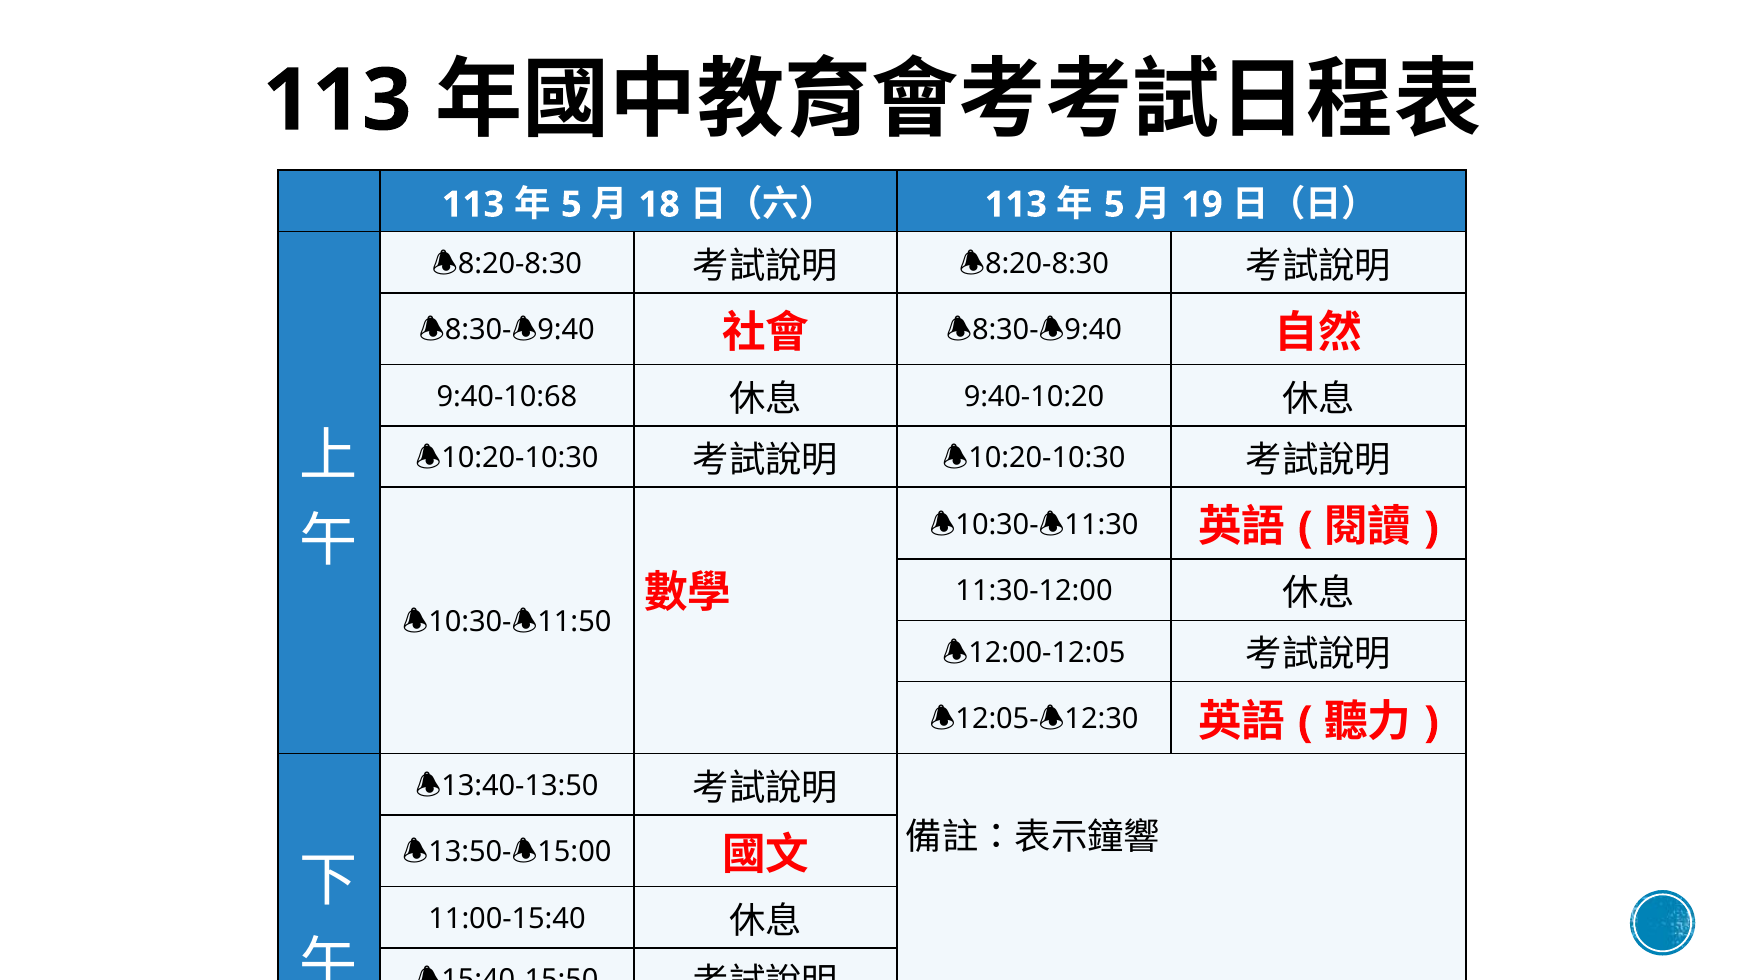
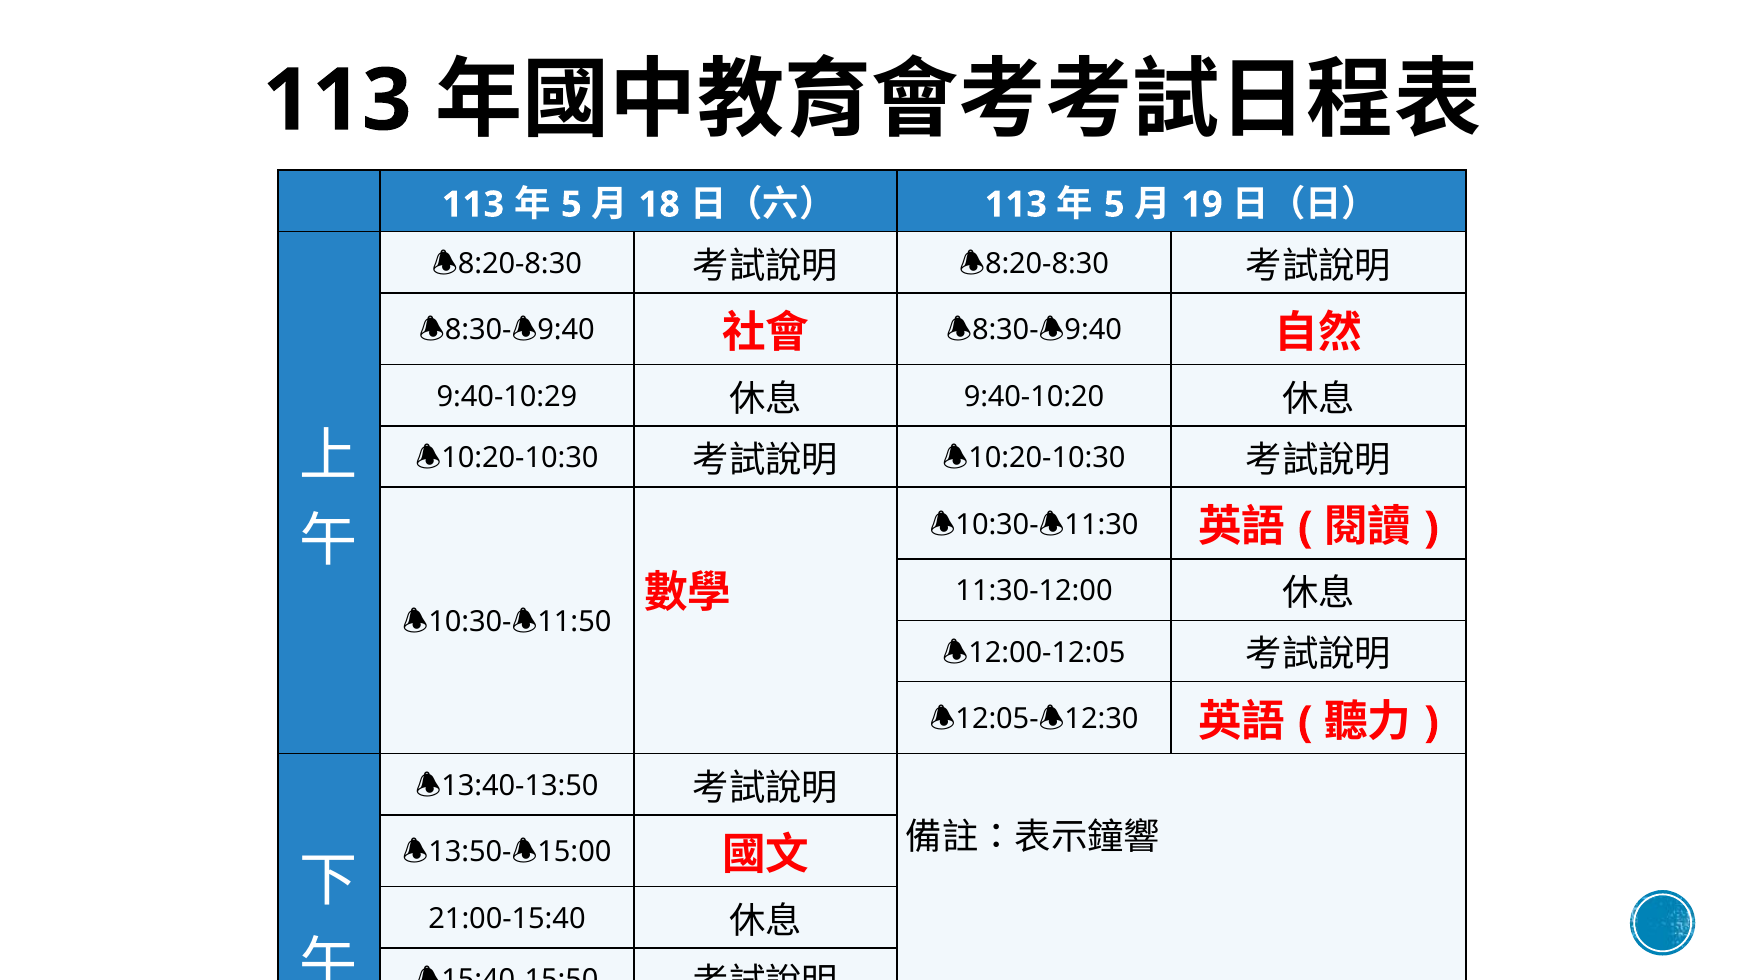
9:40-10:68: 9:40-10:68 -> 9:40-10:29 (507, 397)
11:00-15:40: 11:00-15:40 -> 21:00-15:40 (507, 919)
